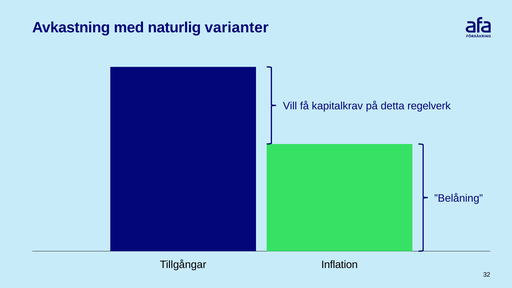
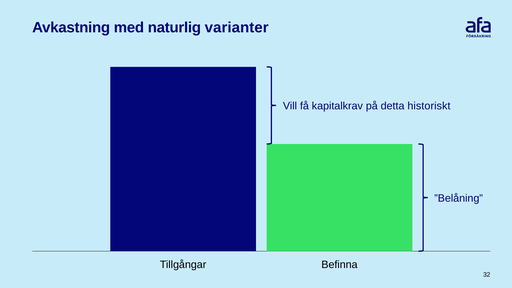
regelverk: regelverk -> historiskt (429, 106)
Inflation: Inflation -> Befinna (339, 265)
